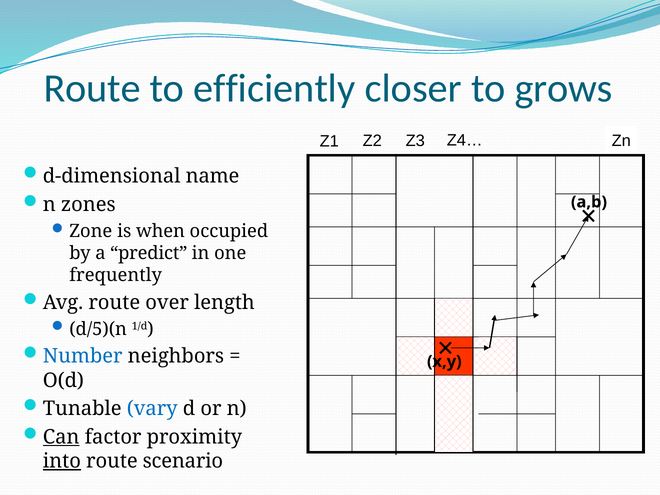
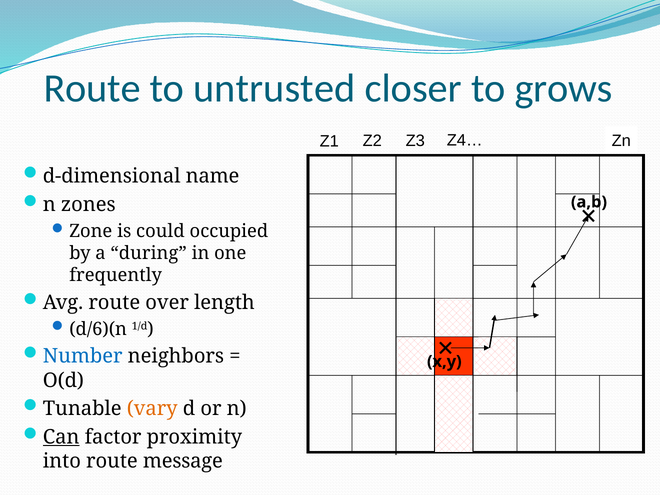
efficiently: efficiently -> untrusted (274, 89)
when: when -> could (160, 231)
predict: predict -> during (149, 253)
d/5)(n: d/5)(n -> d/6)(n (98, 329)
vary colour: blue -> orange (152, 409)
into underline: present -> none (62, 461)
scenario: scenario -> message (183, 461)
